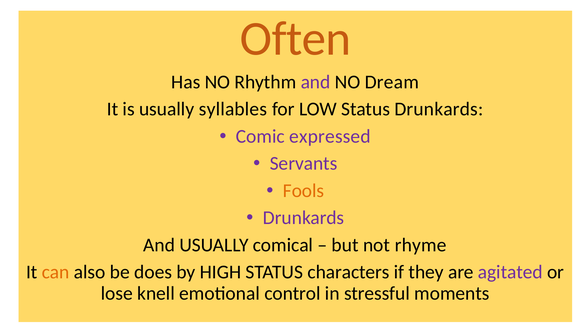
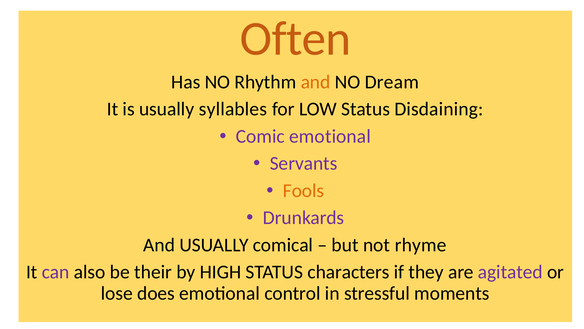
and colour: purple -> orange (316, 82)
Status Drunkards: Drunkards -> Disdaining (439, 109)
Comic expressed: expressed -> emotional (330, 136)
can colour: orange -> purple (56, 272)
does: does -> their (153, 272)
knell: knell -> does (156, 293)
